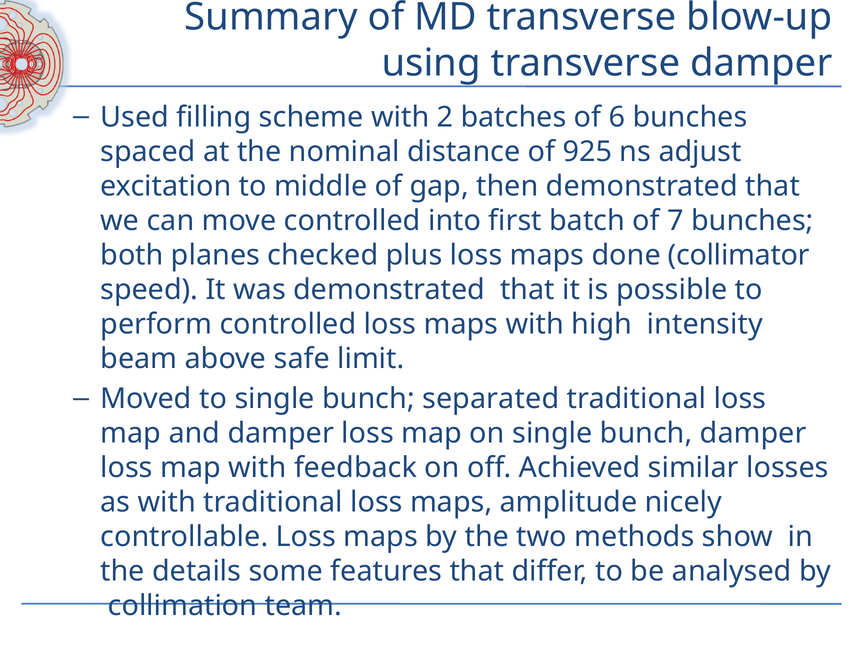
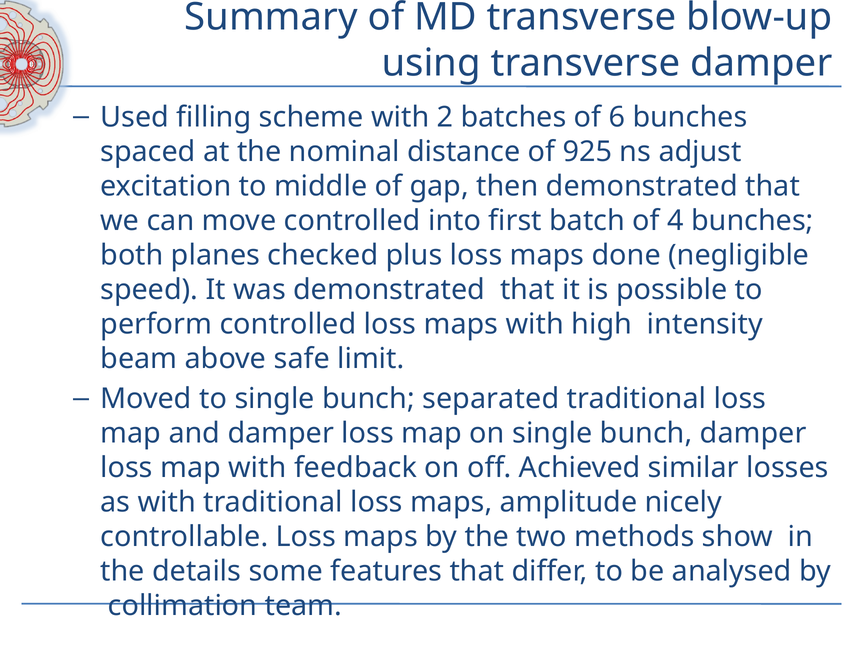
7: 7 -> 4 (676, 221)
collimator: collimator -> negligible (739, 255)
